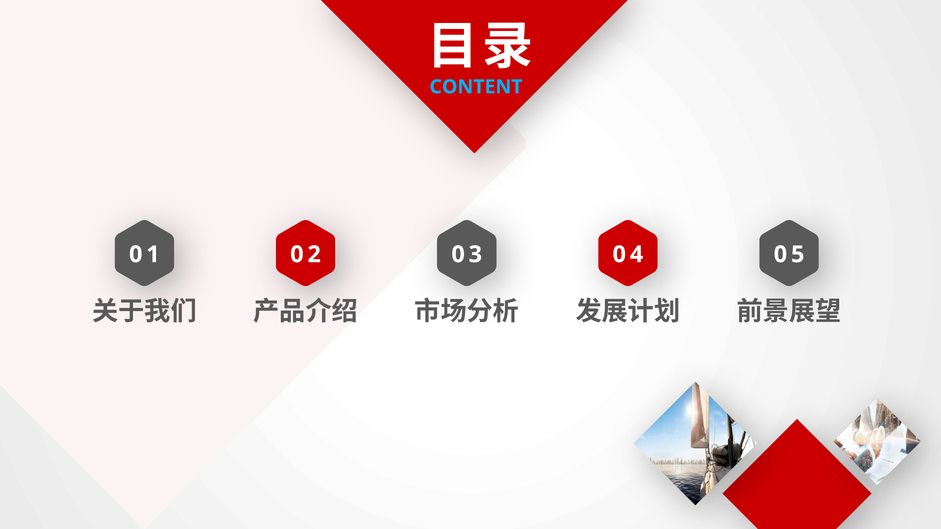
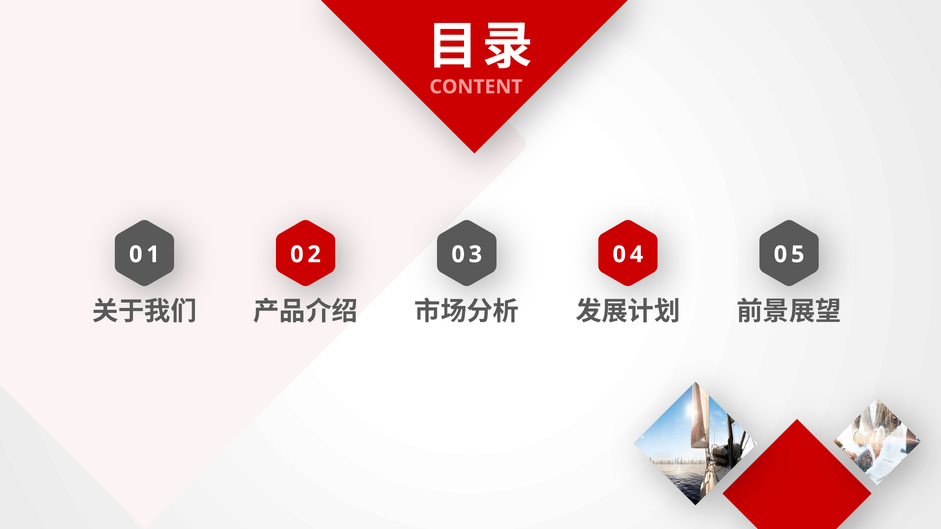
CONTENT colour: light blue -> pink (476, 87)
